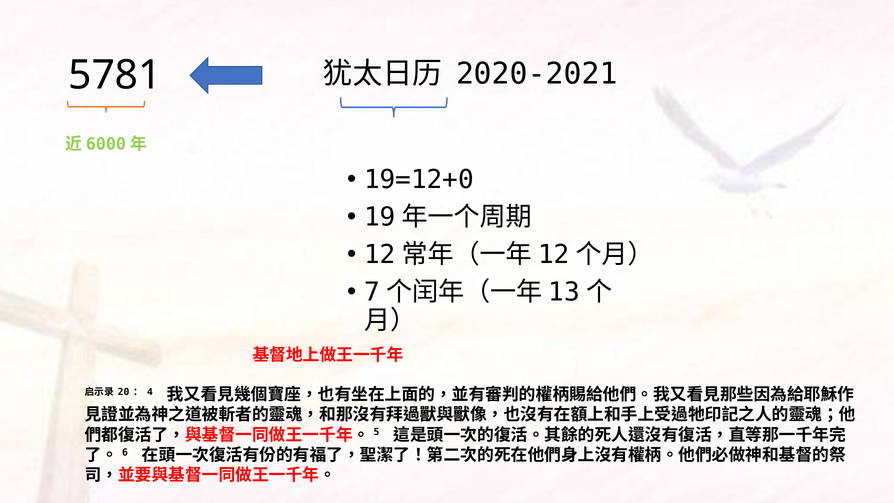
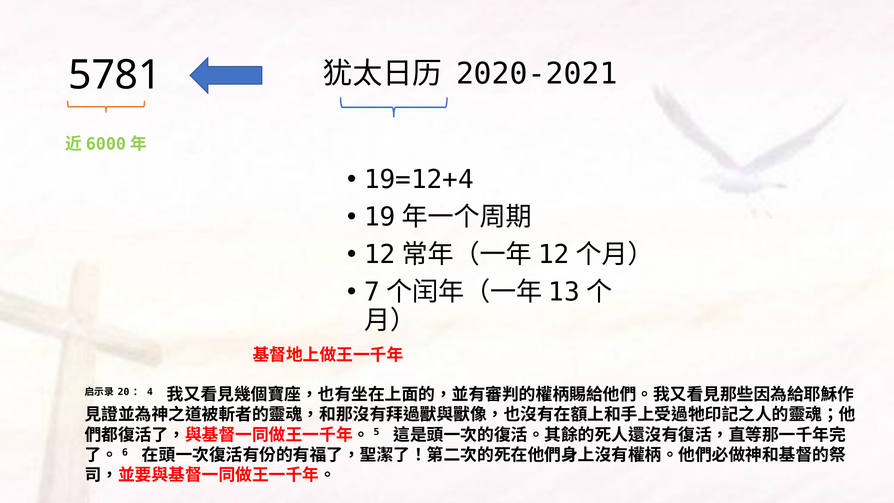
19=12+0: 19=12+0 -> 19=12+4 (419, 180)
